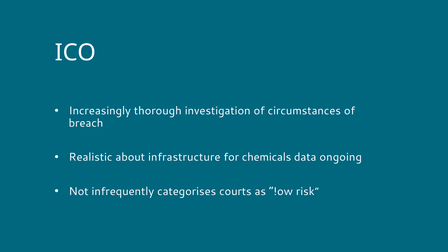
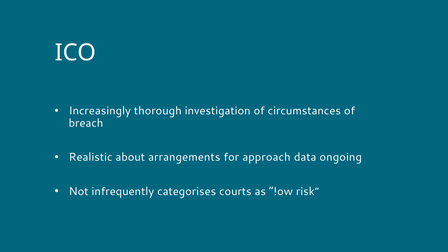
infrastructure: infrastructure -> arrangements (184, 157)
chemicals: chemicals -> approach (266, 157)
